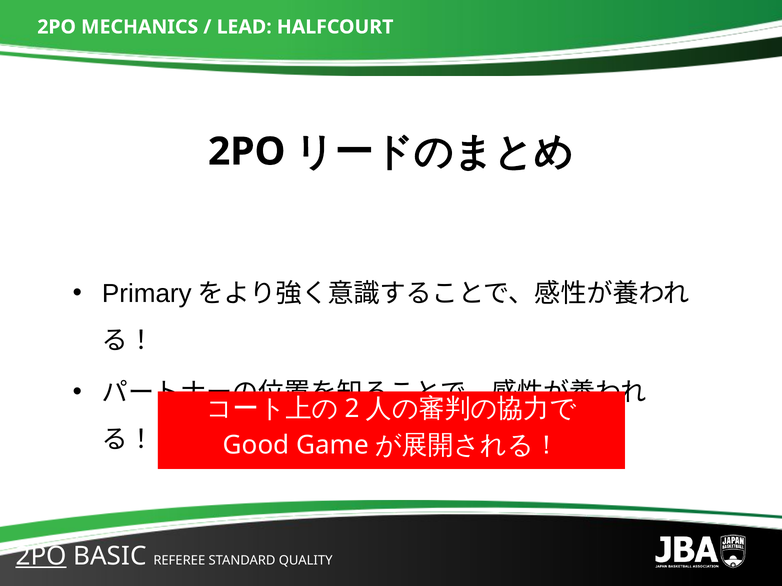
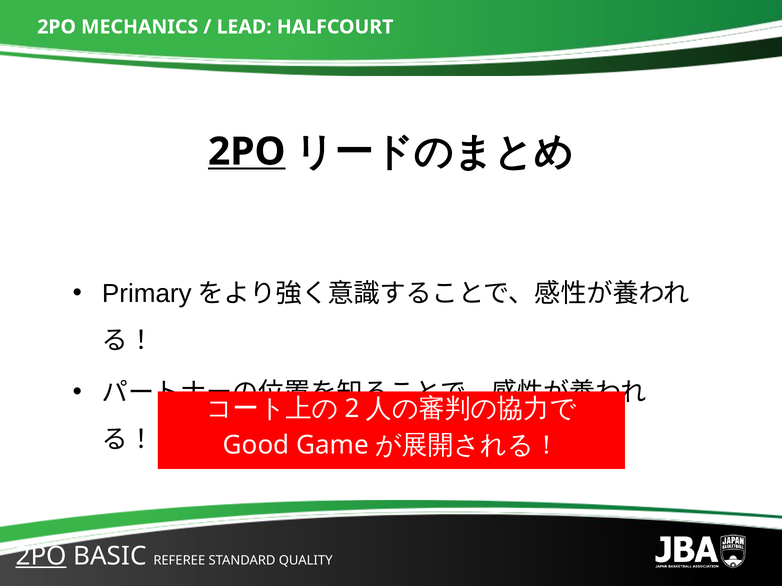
2PO underline: none -> present (247, 152)
